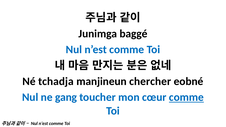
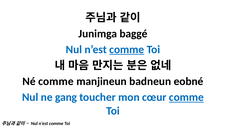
comme underline: none -> present (127, 50)
Né tchadja: tchadja -> comme (56, 81)
chercher: chercher -> badneun (150, 81)
